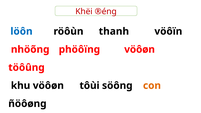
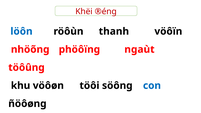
phöôïng vöôøn: vöôøn -> ngaùt (139, 49)
tôùi: tôùi -> töôi (89, 86)
con colour: orange -> blue (152, 86)
